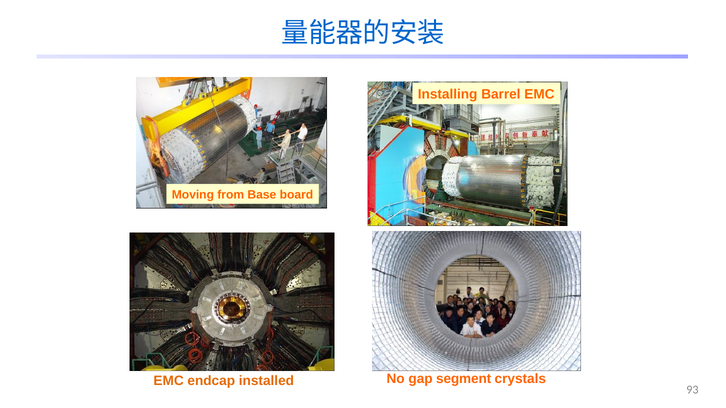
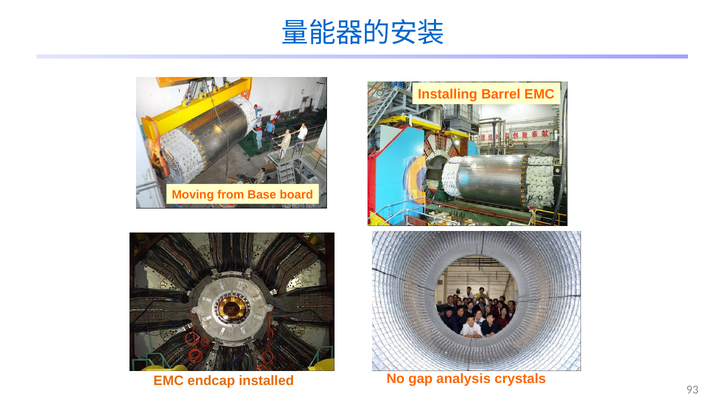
segment: segment -> analysis (464, 379)
